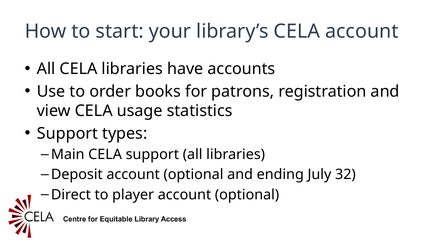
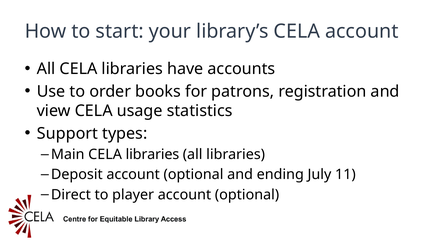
Main CELA support: support -> libraries (152, 154)
32: 32 -> 11 (345, 174)
